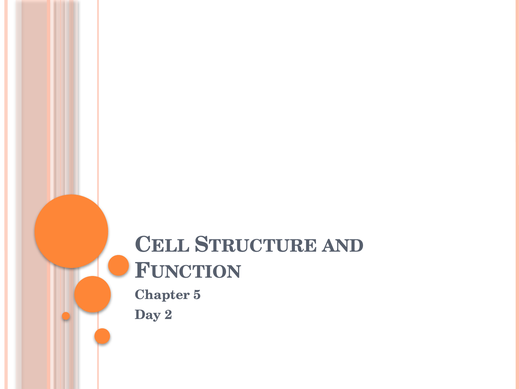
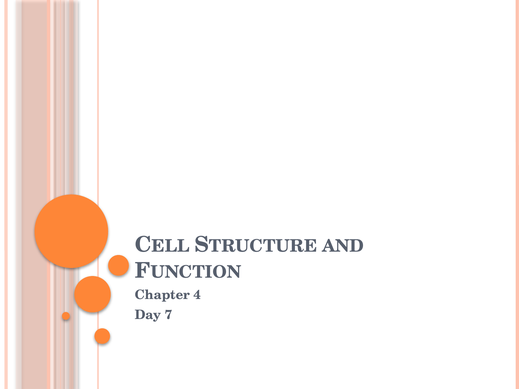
5: 5 -> 4 (197, 295)
2: 2 -> 7 (169, 315)
